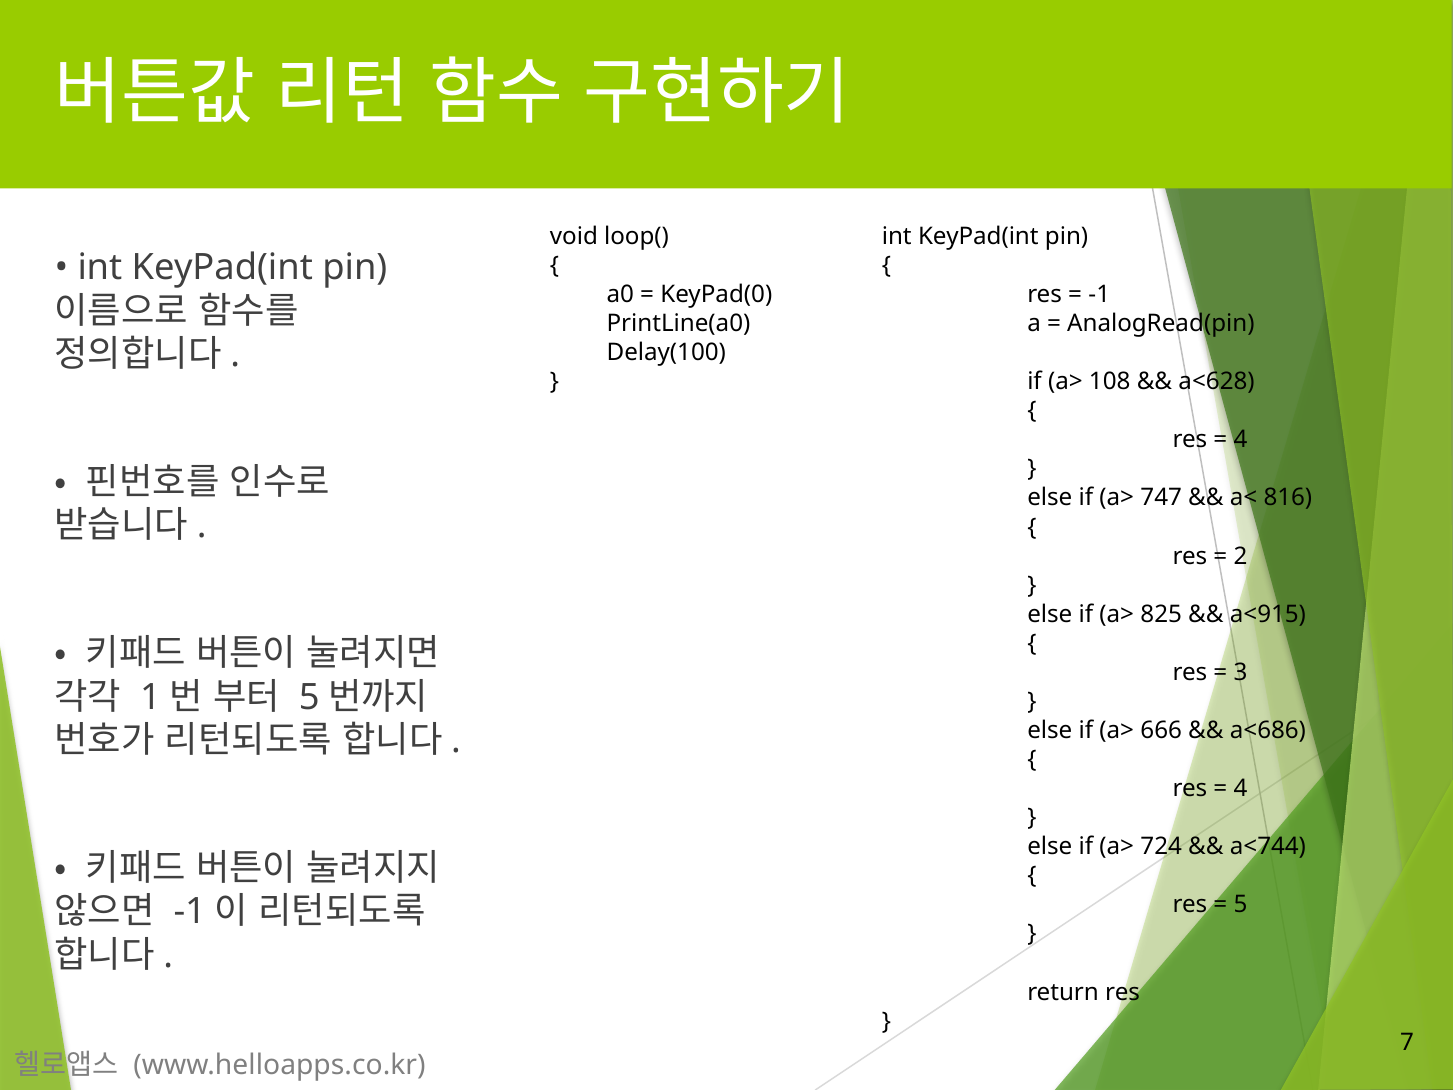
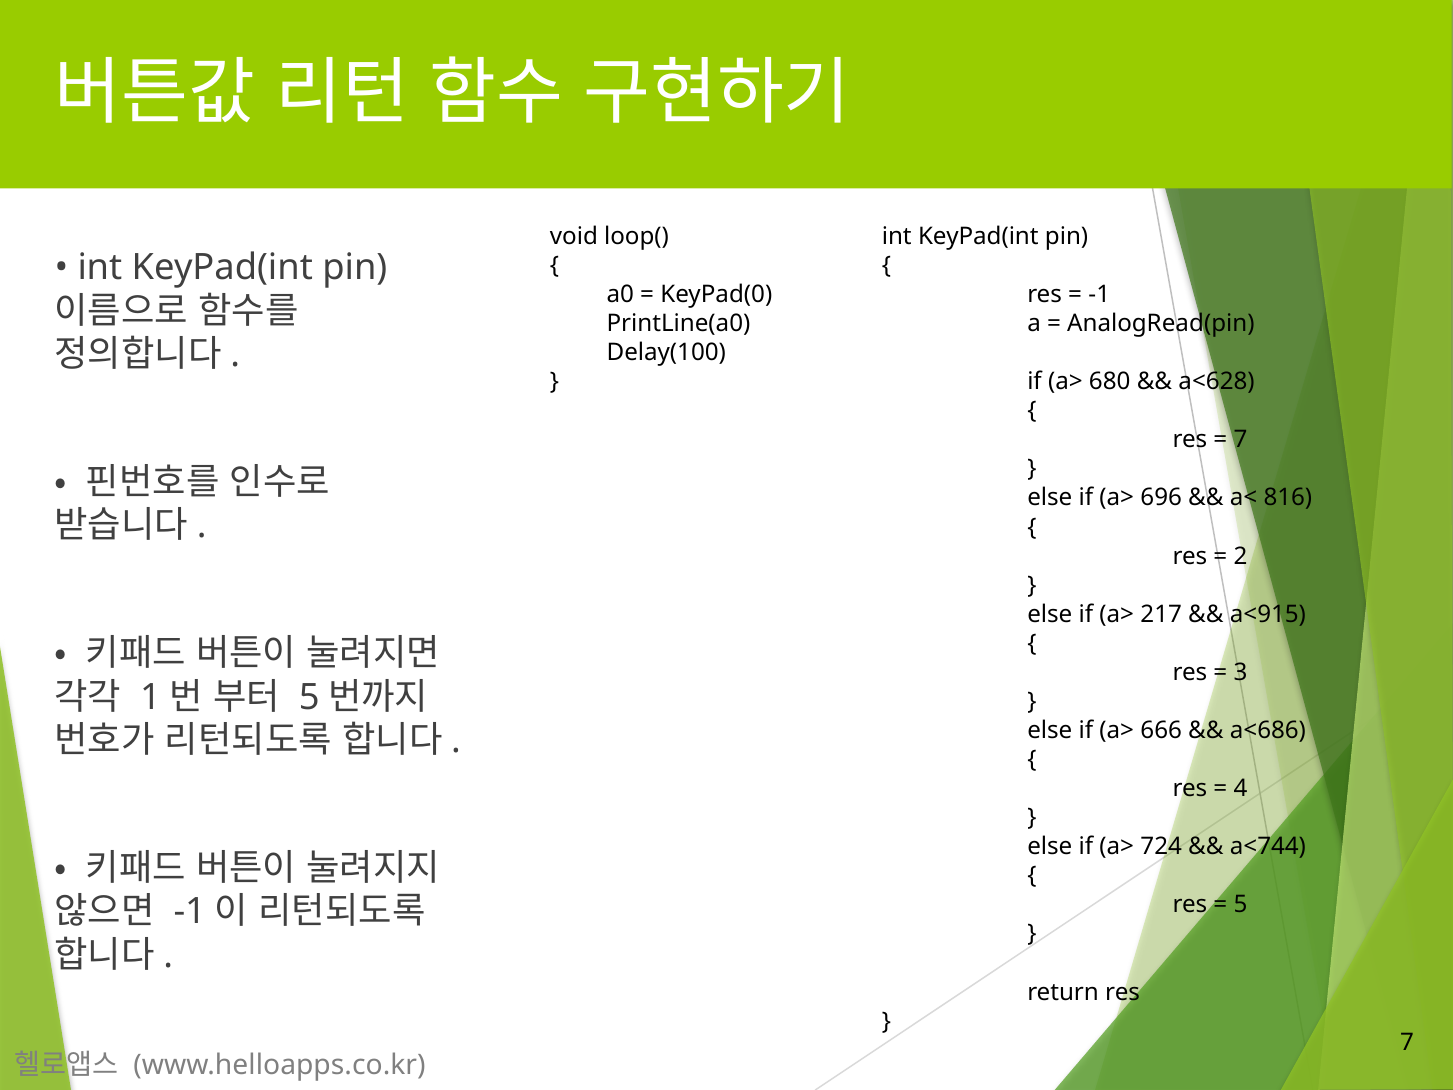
108: 108 -> 680 (1110, 382)
4: 4 -> 7 (1241, 440)
747: 747 -> 696 (1161, 498)
825: 825 -> 217 (1161, 614)
